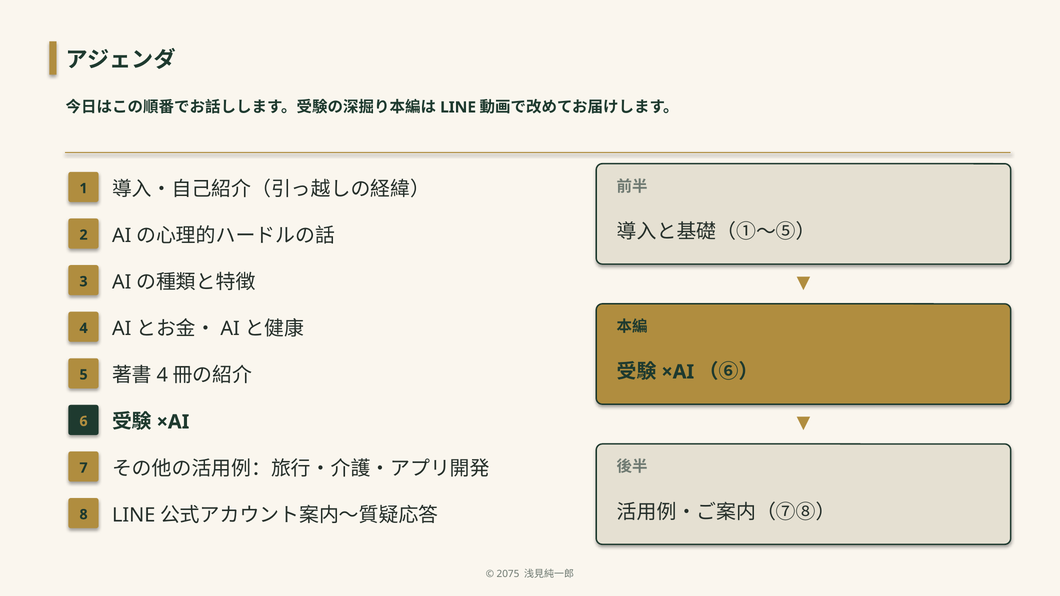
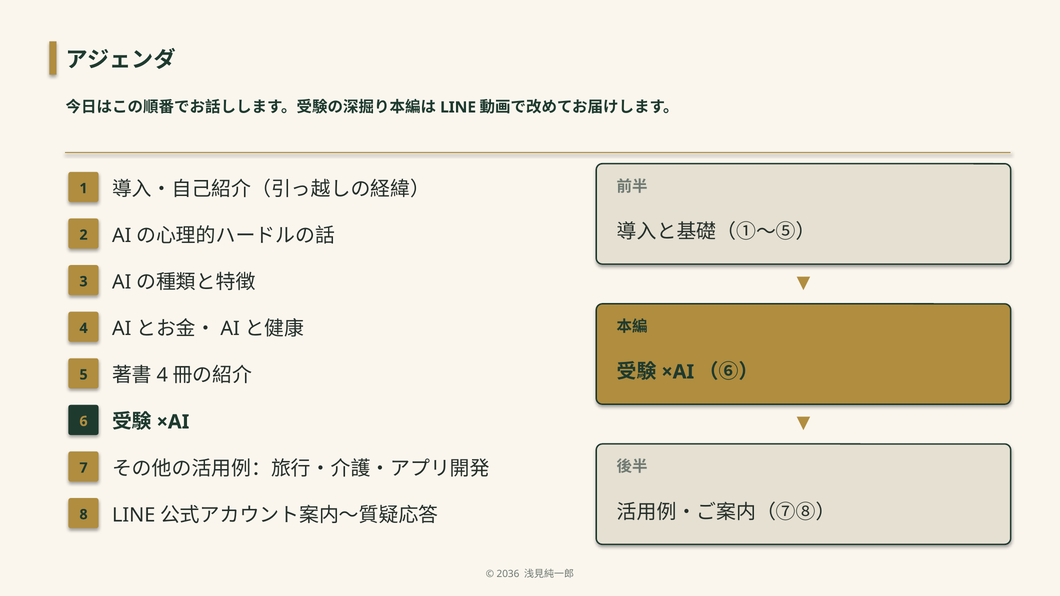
2075: 2075 -> 2036 (508, 574)
